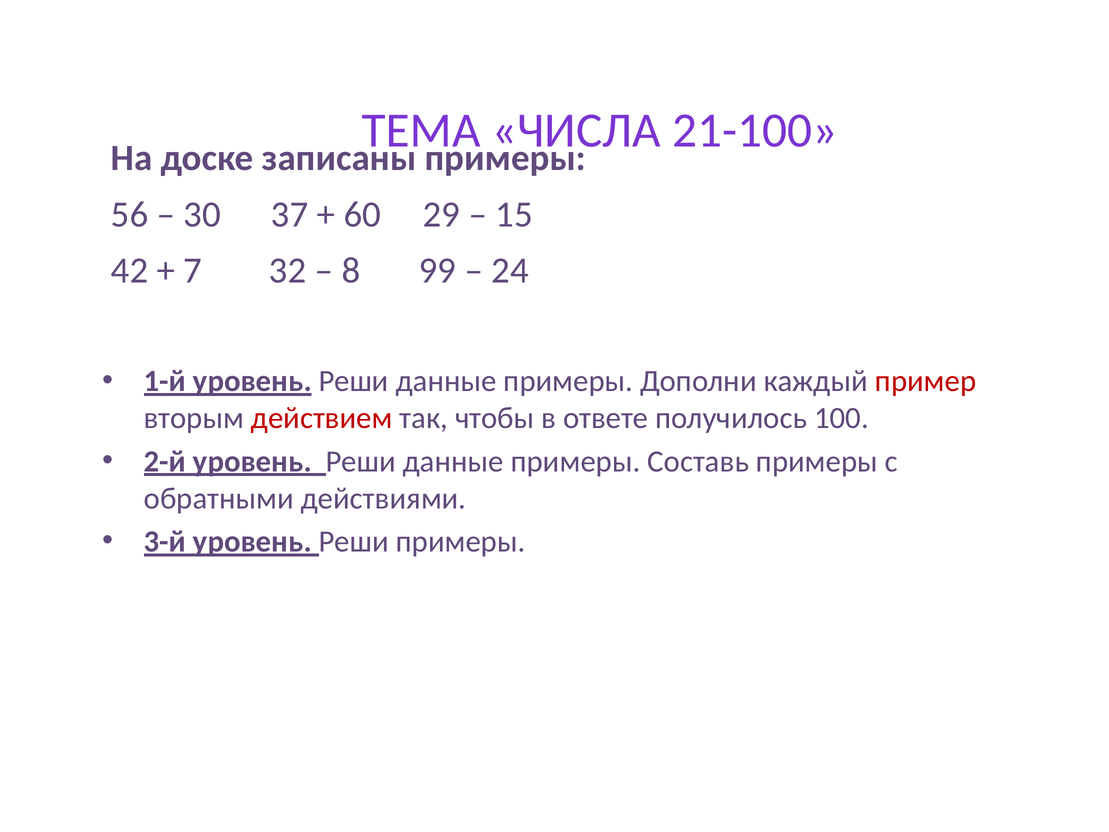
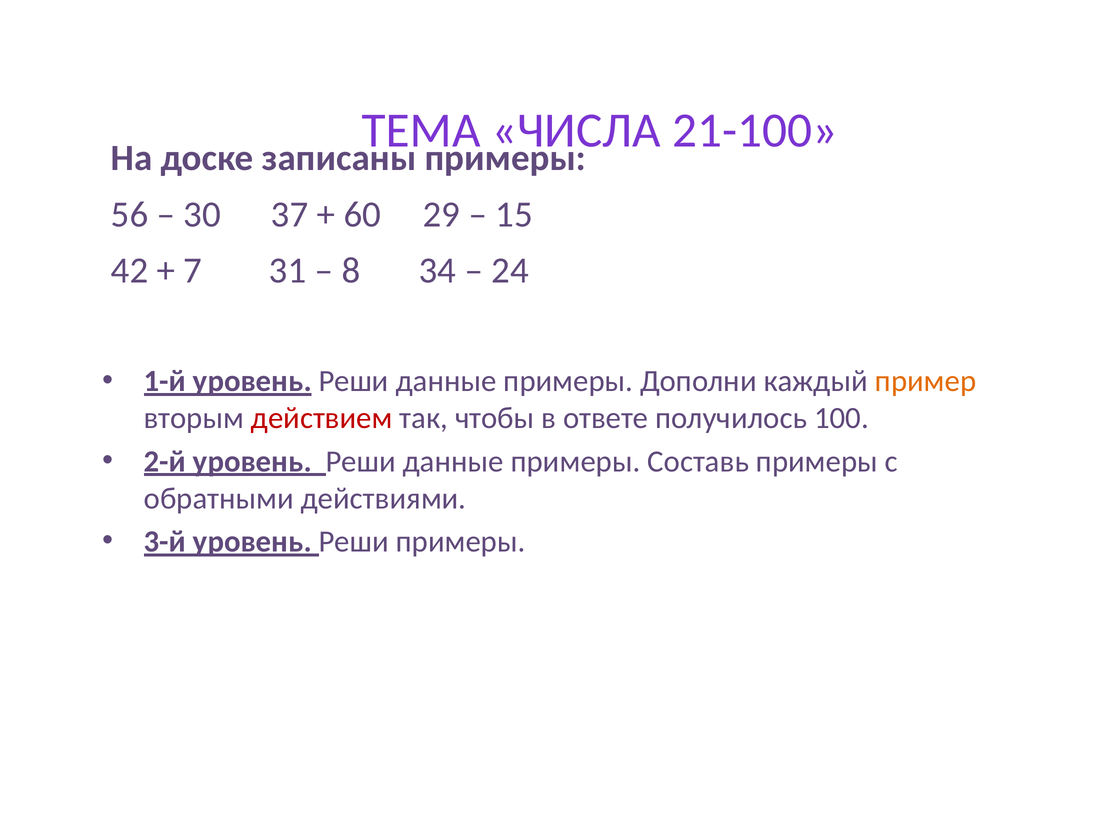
32: 32 -> 31 (288, 271)
99: 99 -> 34 (437, 271)
пример colour: red -> orange (926, 381)
